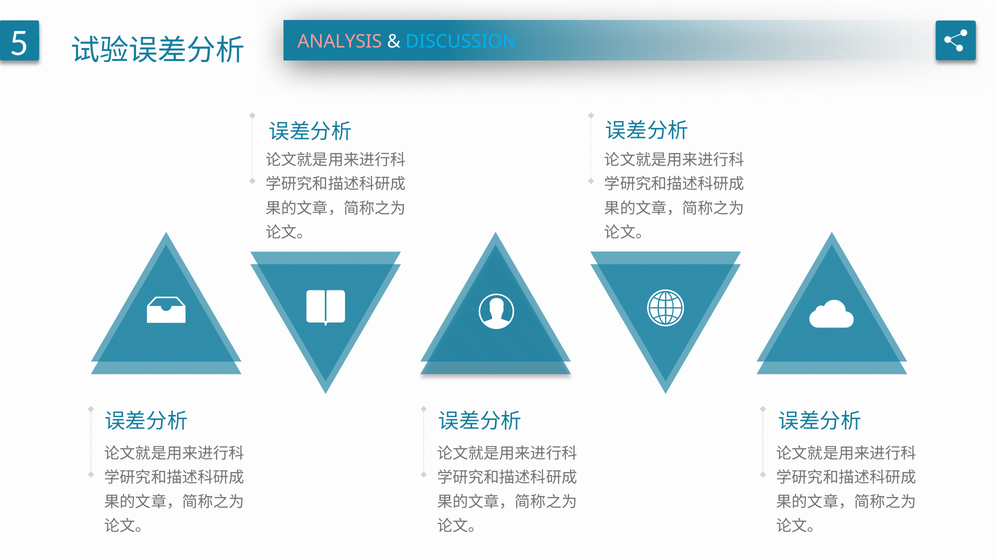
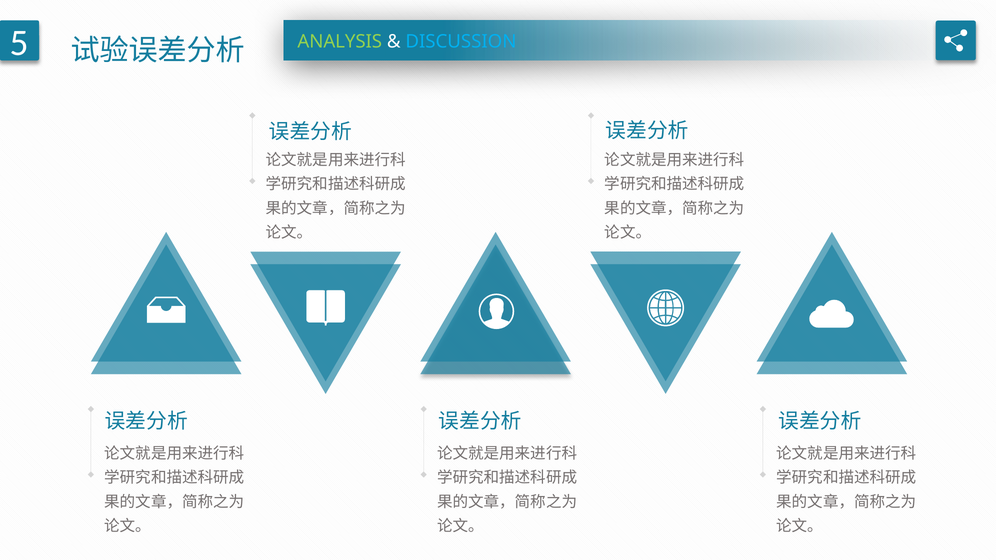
ANALYSIS colour: pink -> light green (340, 42)
